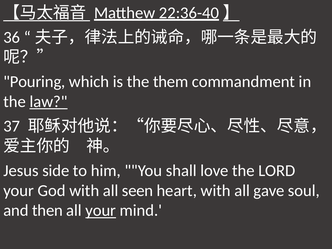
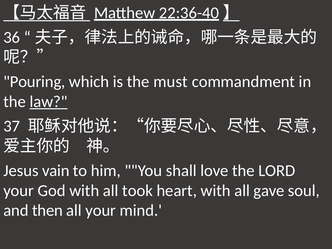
them: them -> must (171, 82)
side: side -> vain (56, 171)
seen: seen -> took (138, 191)
your underline: present -> none (101, 211)
